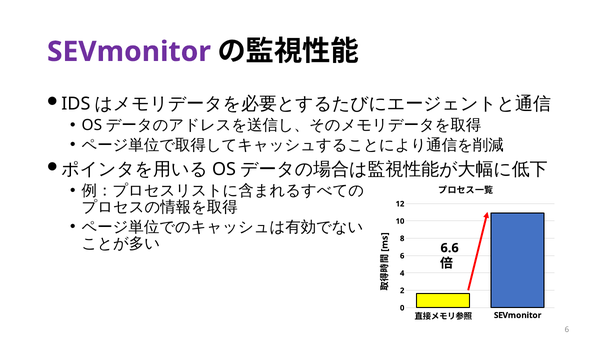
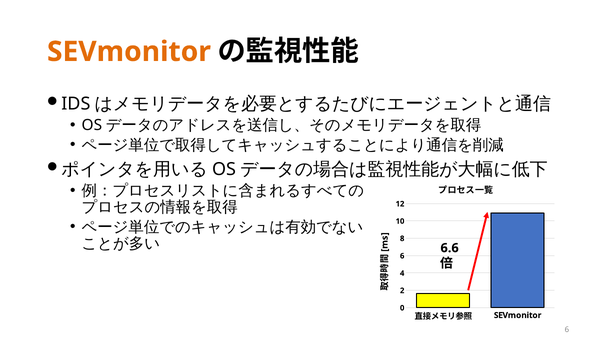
SEVmonitor colour: purple -> orange (129, 52)
